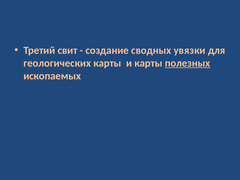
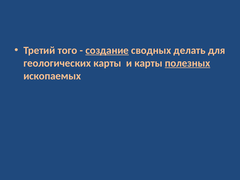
свит: свит -> того (67, 50)
создание underline: none -> present (107, 50)
увязки: увязки -> делать (190, 50)
